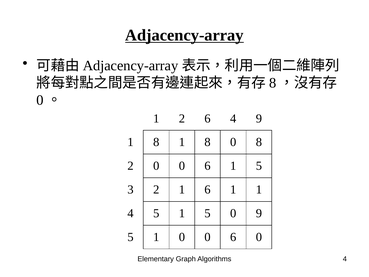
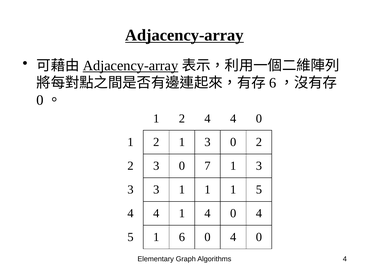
Adjacency-array underline: none -> present (131, 66)
8: 8 -> 6 (273, 83)
2 6: 6 -> 4 (208, 118)
9: 9 -> 0 (259, 118)
8: 8 -> 2 (156, 142)
8: 8 -> 3 (208, 142)
0 8: 8 -> 2 (259, 142)
2 0: 0 -> 3 (156, 166)
6: 6 -> 7 (208, 166)
5: 5 -> 3 (259, 166)
2: 2 -> 3 (156, 190)
6: 6 -> 1 (208, 190)
1 1: 1 -> 5 (259, 190)
5: 5 -> 4 (156, 213)
5: 5 -> 4 (208, 213)
9: 9 -> 4 (259, 213)
1 0: 0 -> 6 (182, 237)
6: 6 -> 4 (233, 237)
